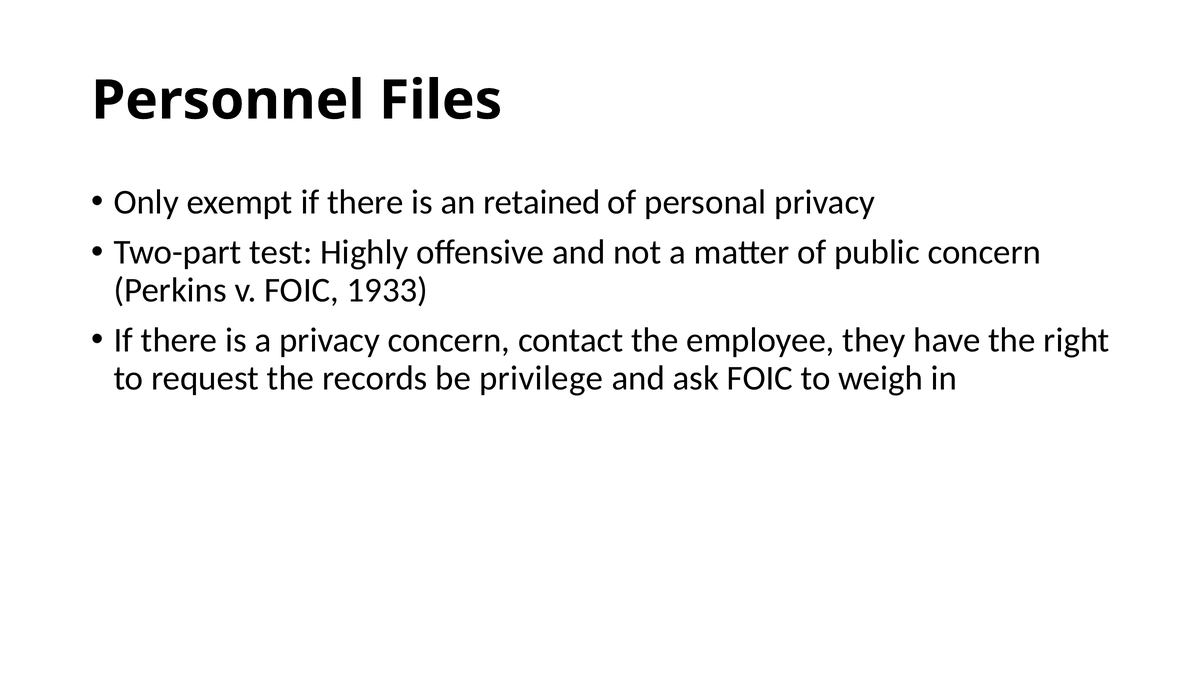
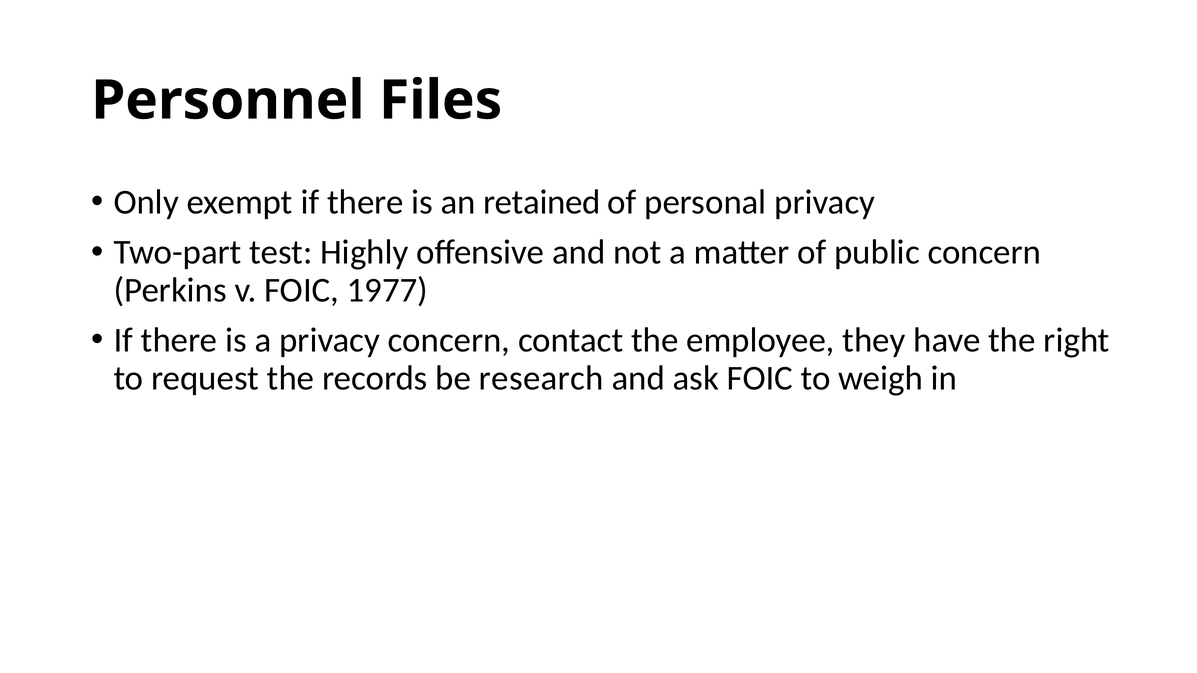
1933: 1933 -> 1977 (387, 290)
privilege: privilege -> research (541, 378)
